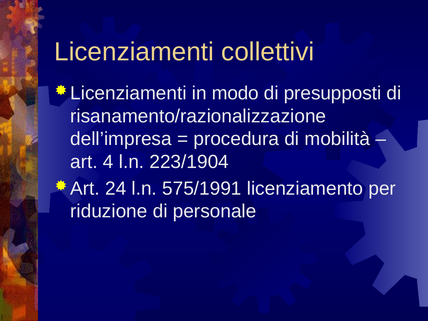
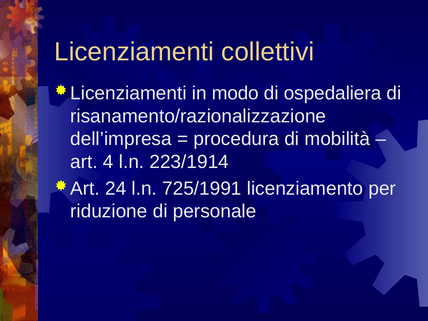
presupposti: presupposti -> ospedaliera (333, 93)
223/1904: 223/1904 -> 223/1914 (189, 162)
575/1991: 575/1991 -> 725/1991 (202, 188)
